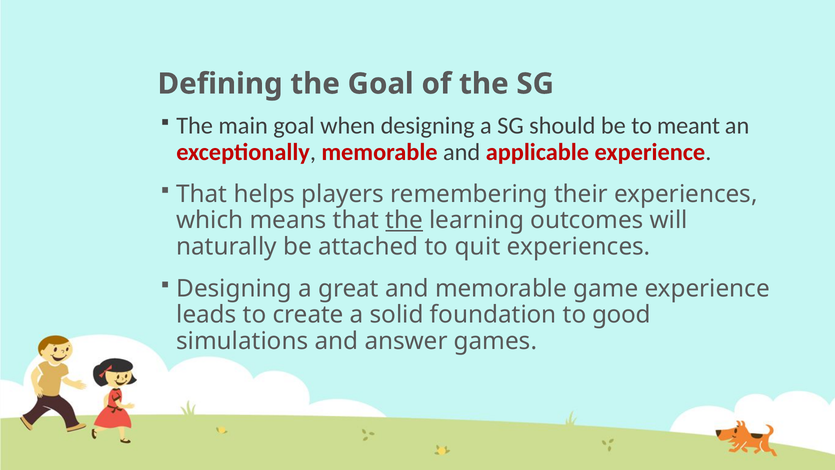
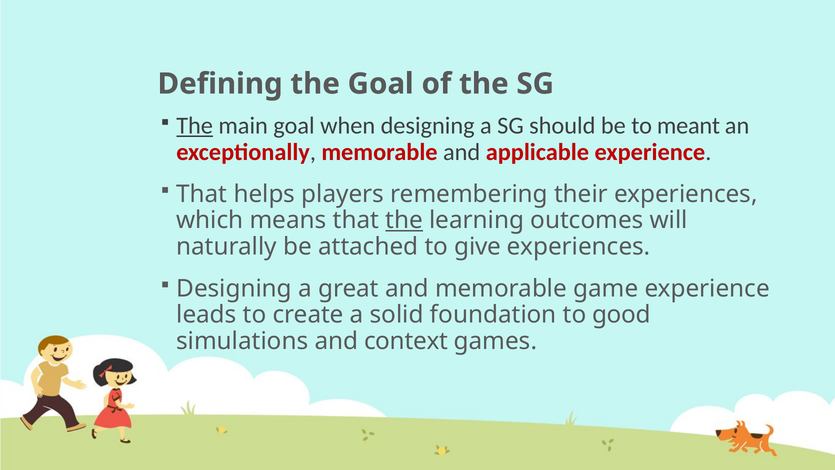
The underline: none -> present (195, 126)
quit: quit -> give (478, 246)
answer: answer -> context (406, 341)
